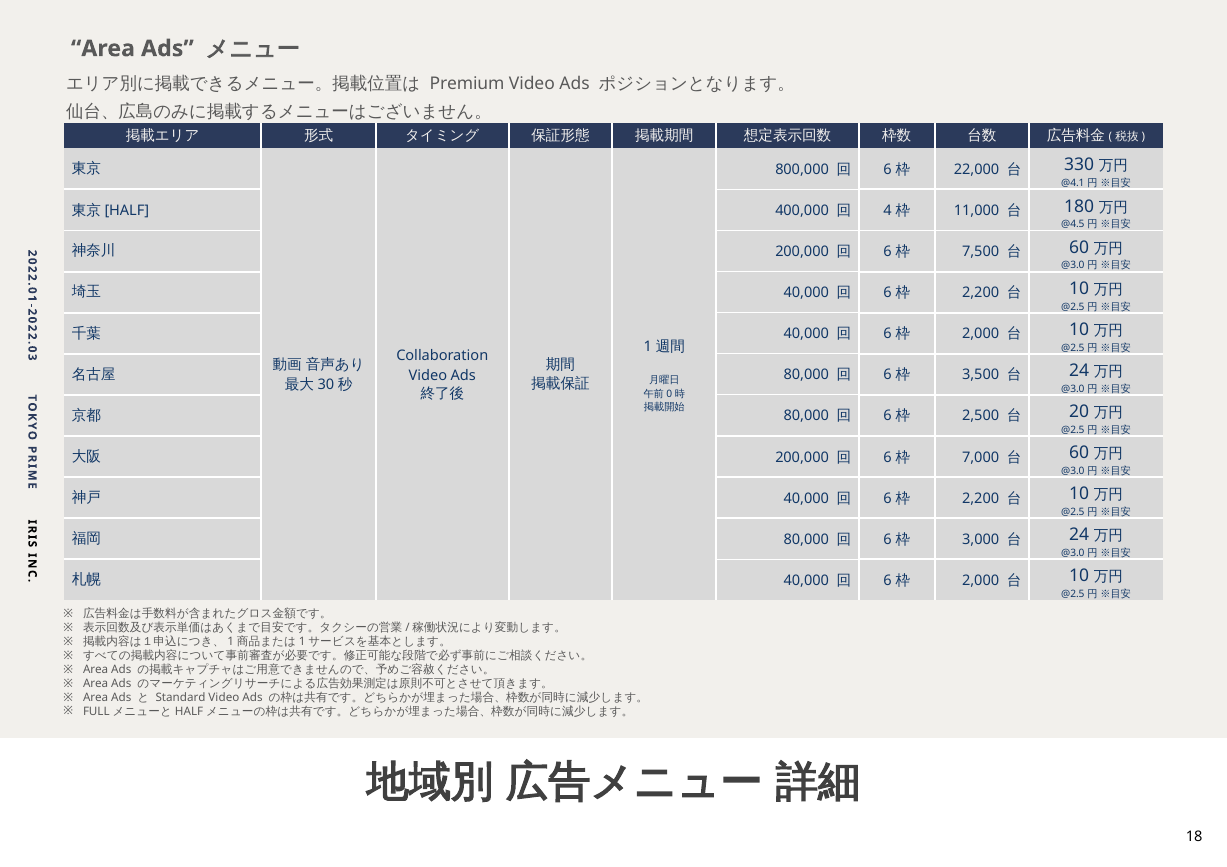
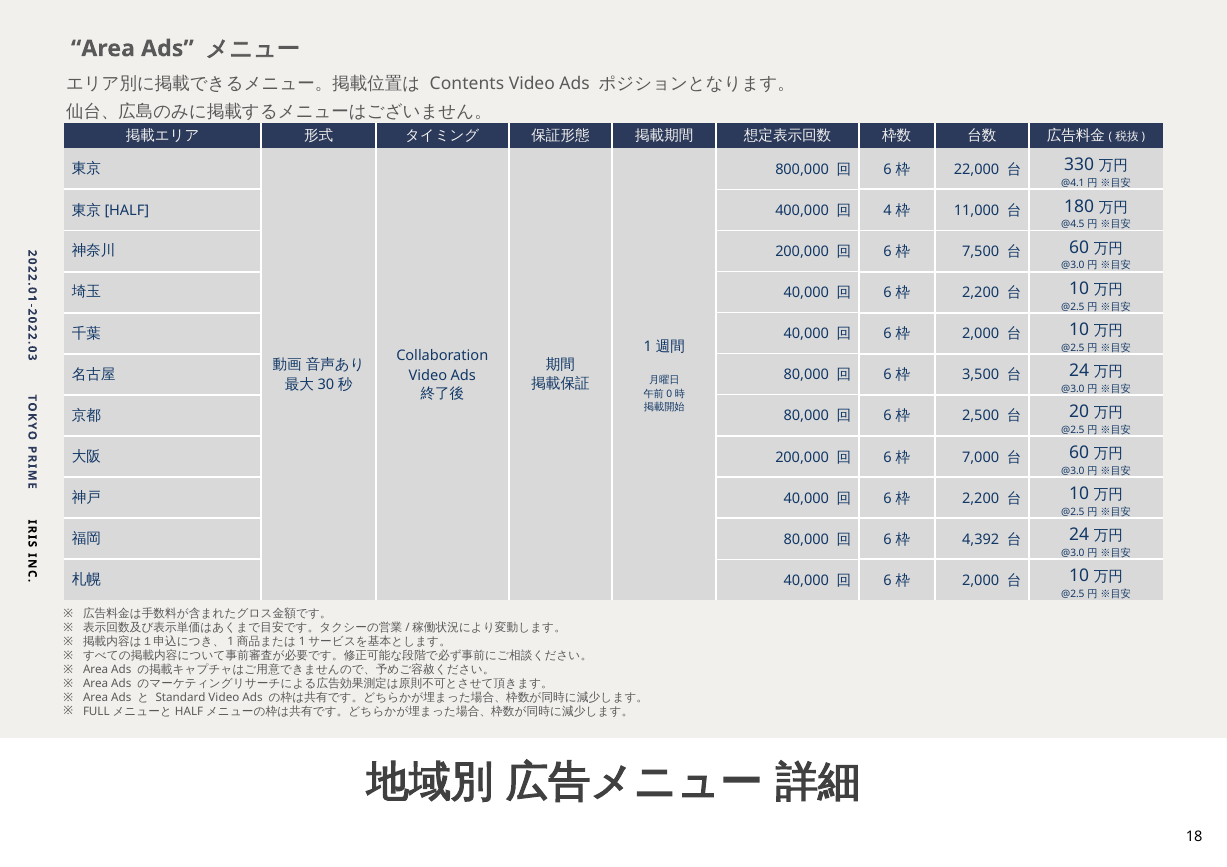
Premium: Premium -> Contents (467, 84)
3,000: 3,000 -> 4,392 (981, 540)
